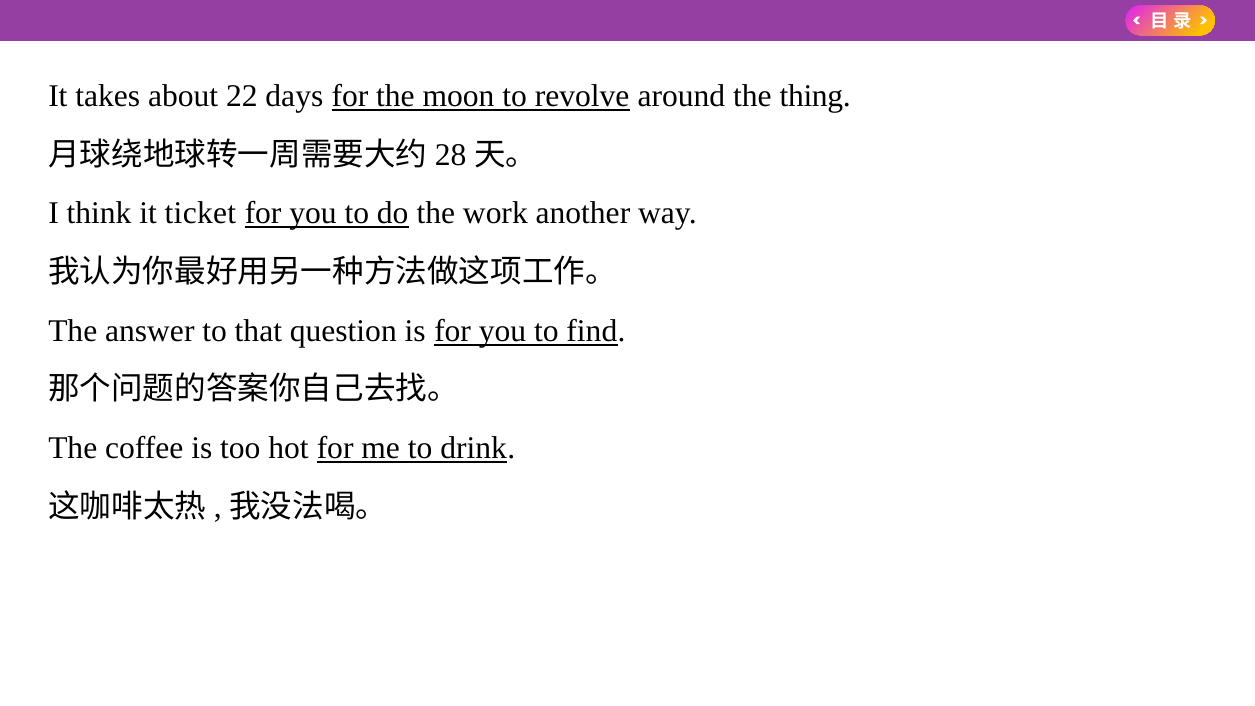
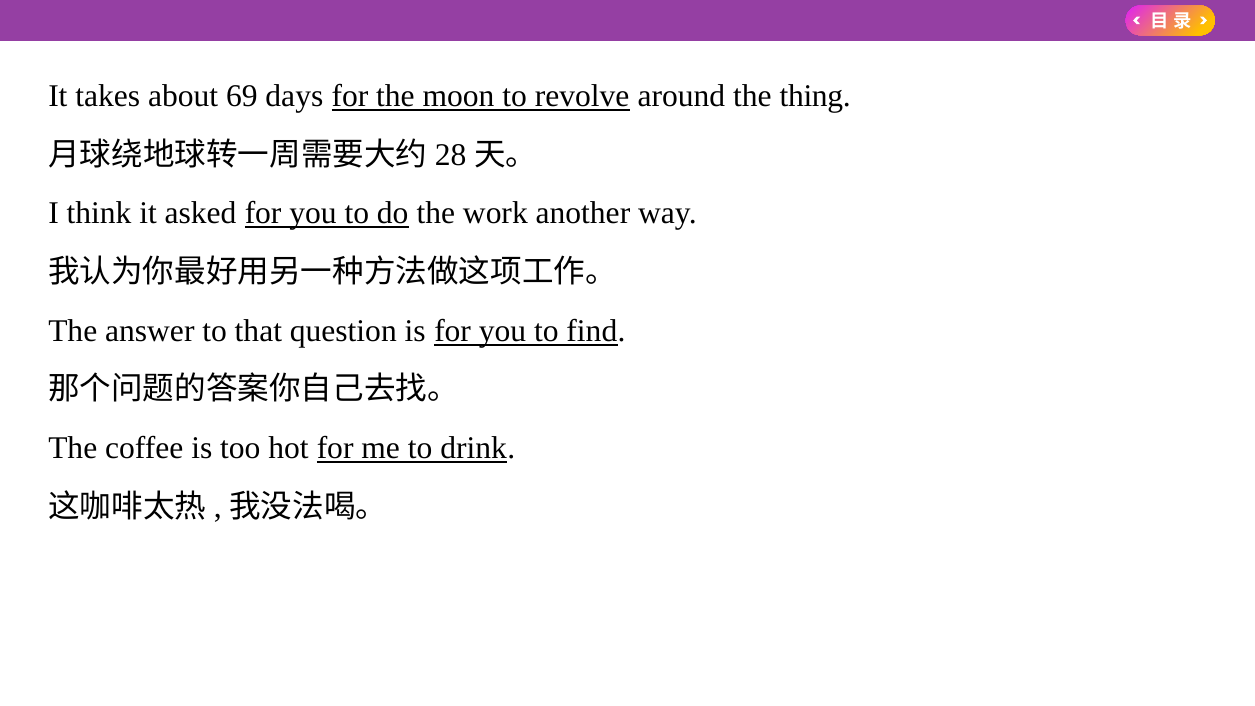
22: 22 -> 69 (242, 96)
ticket: ticket -> asked (201, 213)
